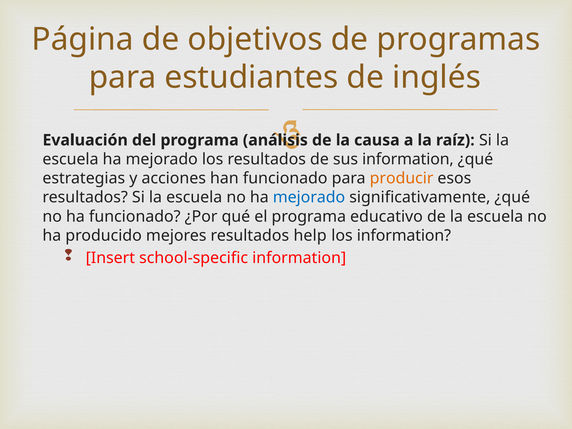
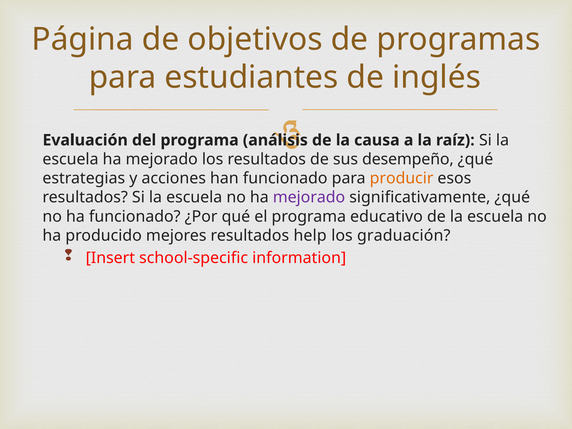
sus information: information -> desempeño (408, 159)
mejorado colour: blue -> purple (309, 197)
los information: information -> graduación (404, 236)
